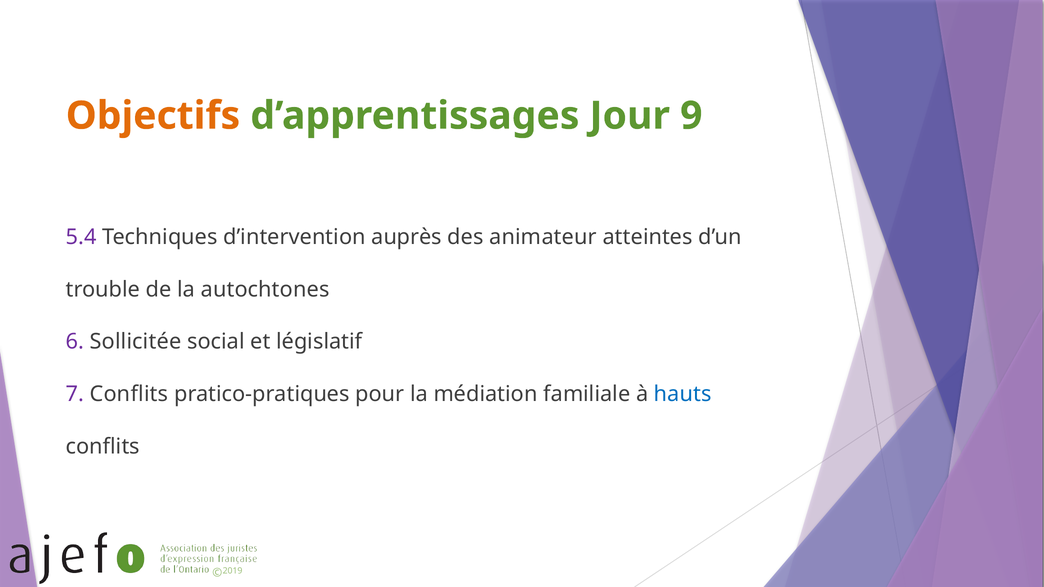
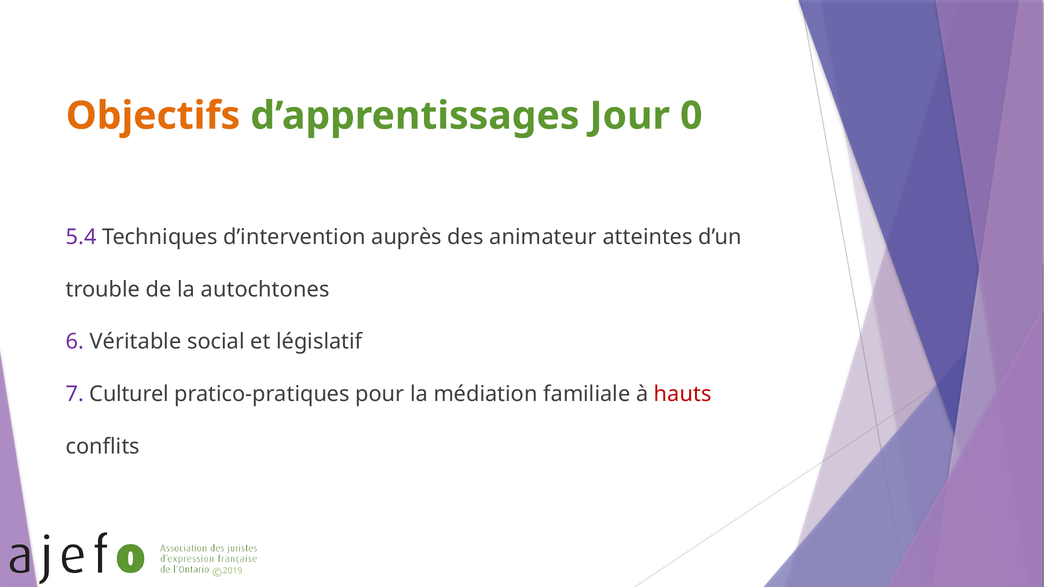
9: 9 -> 0 (691, 116)
Sollicitée: Sollicitée -> Véritable (136, 342)
7 Conflits: Conflits -> Culturel (129, 394)
hauts colour: blue -> red (683, 394)
